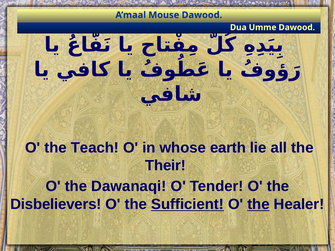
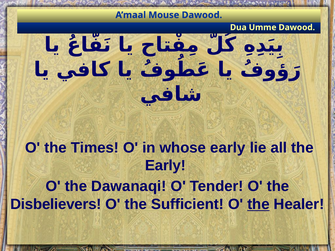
Teach: Teach -> Times (95, 148)
whose earth: earth -> early (228, 148)
Their: Their -> Early (165, 166)
Sufficient underline: present -> none (187, 204)
